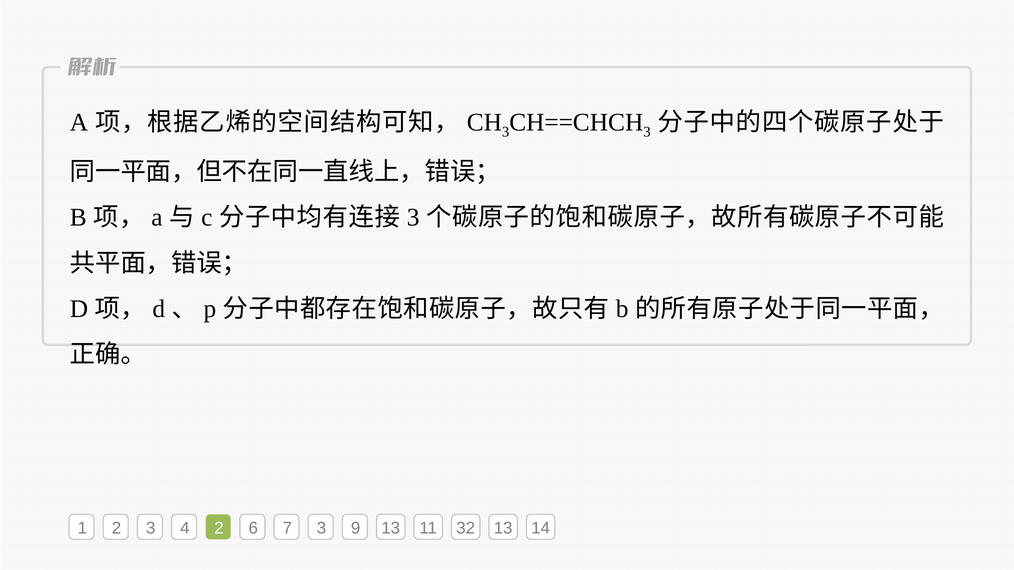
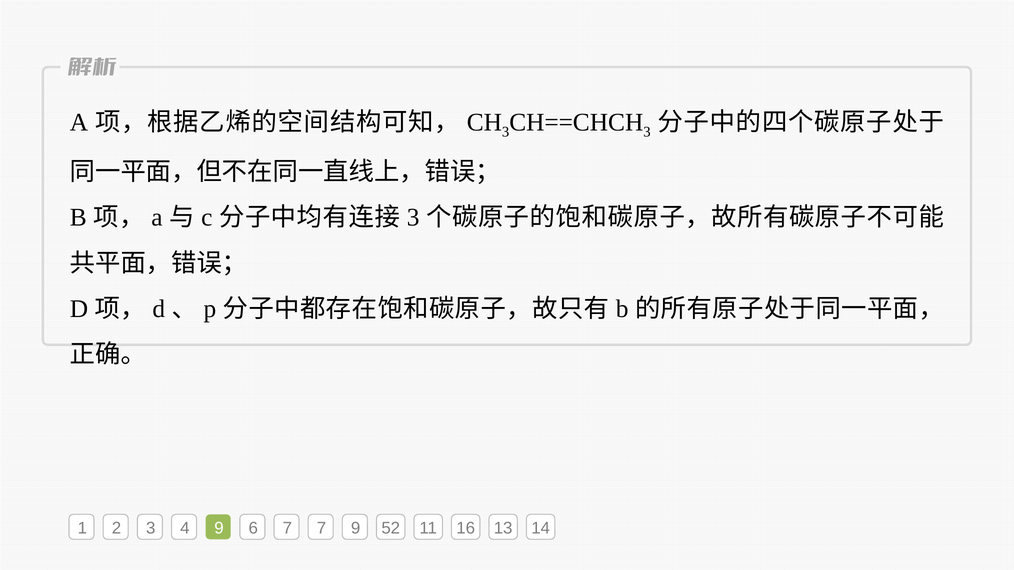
4 2: 2 -> 9 (219, 528)
7 3: 3 -> 7 (322, 528)
9 13: 13 -> 52 (391, 528)
32: 32 -> 16 (466, 528)
